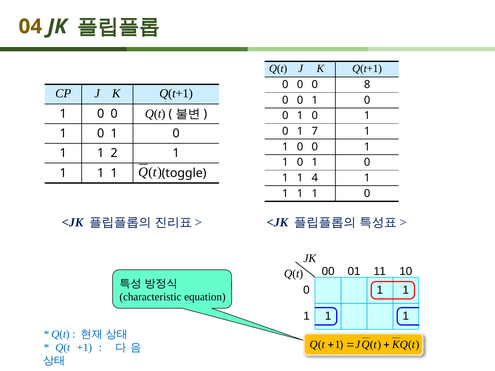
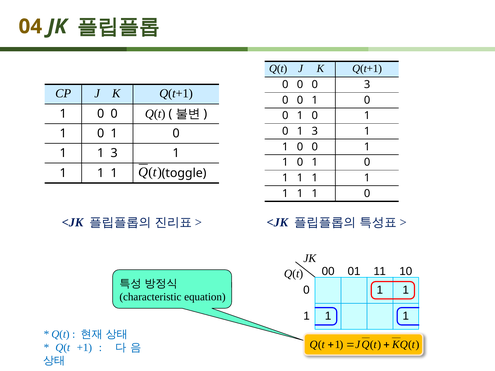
0 8: 8 -> 3 (367, 85)
0 1 7: 7 -> 3 (315, 131)
1 1 2: 2 -> 3 (114, 153)
4: 4 -> 1 (315, 178)
